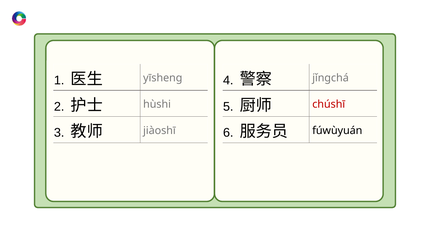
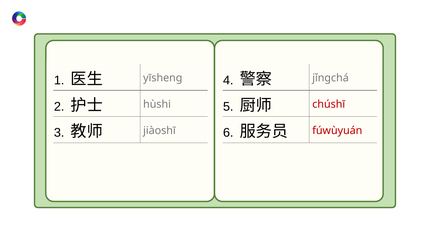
fúwùyuán colour: black -> red (337, 130)
